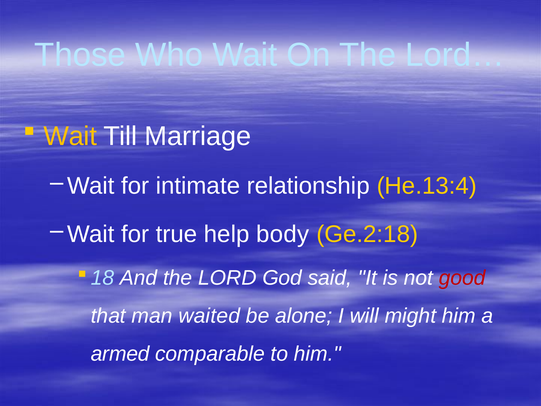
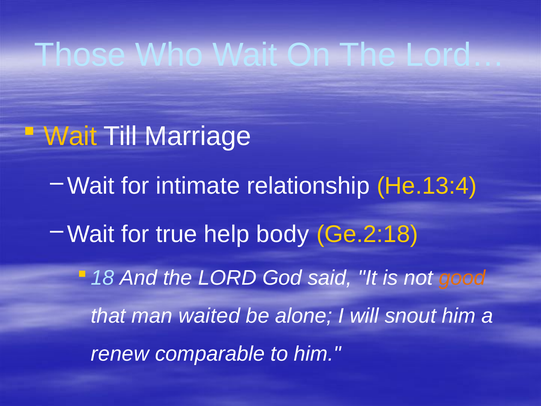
good colour: red -> orange (462, 278)
might: might -> snout (410, 316)
armed: armed -> renew (120, 354)
